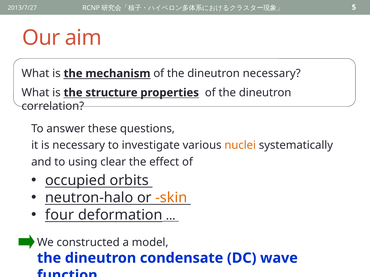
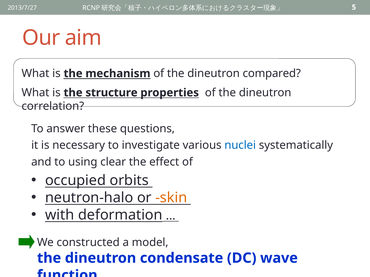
dineutron necessary: necessary -> compared (272, 74)
nuclei colour: orange -> blue (240, 145)
four: four -> with (60, 215)
